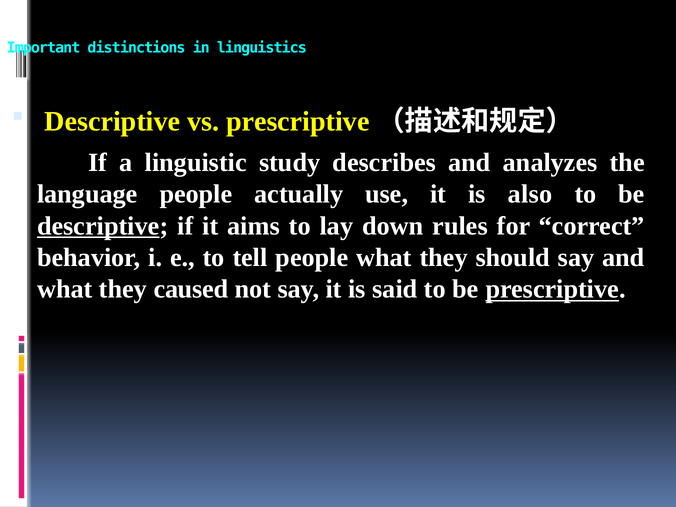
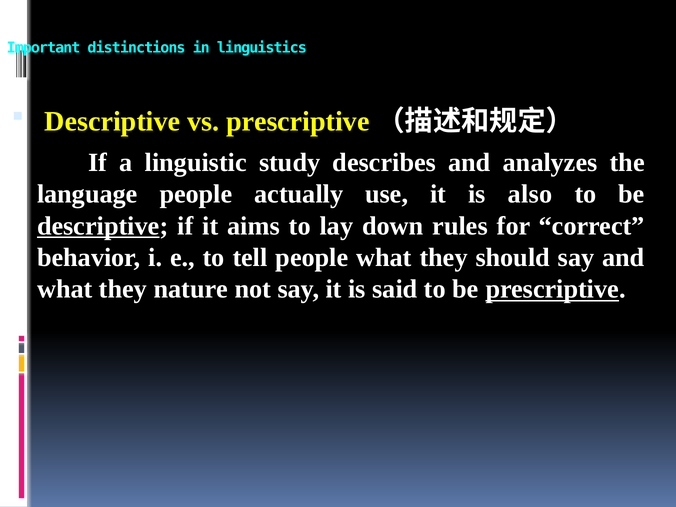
caused: caused -> nature (191, 289)
